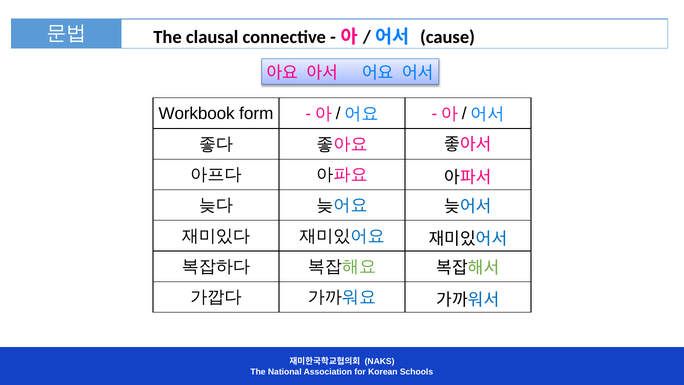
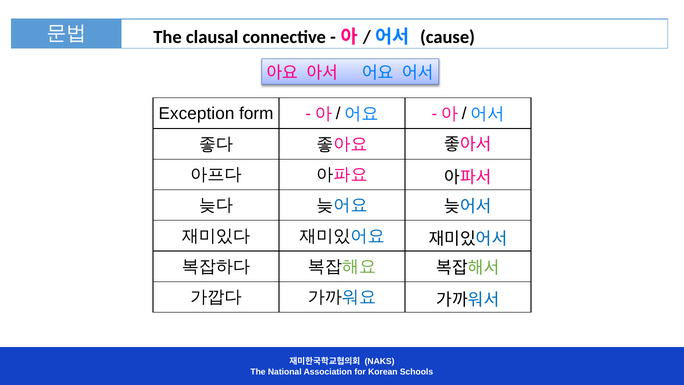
Workbook: Workbook -> Exception (196, 113)
